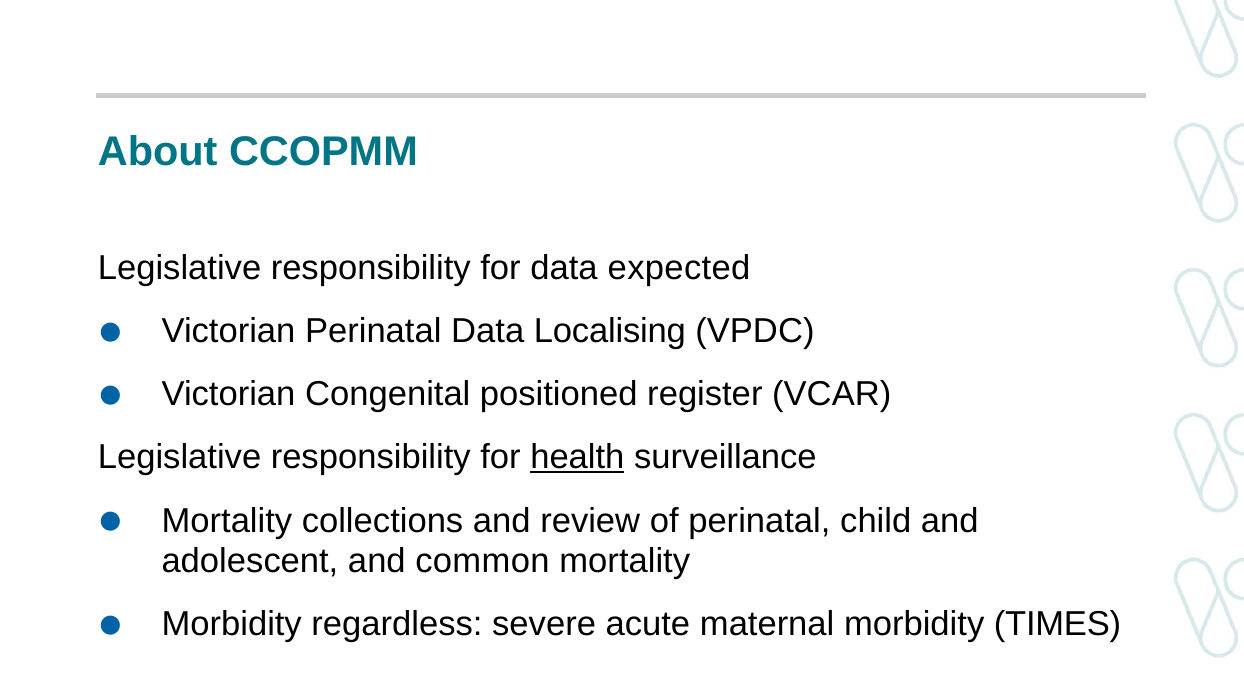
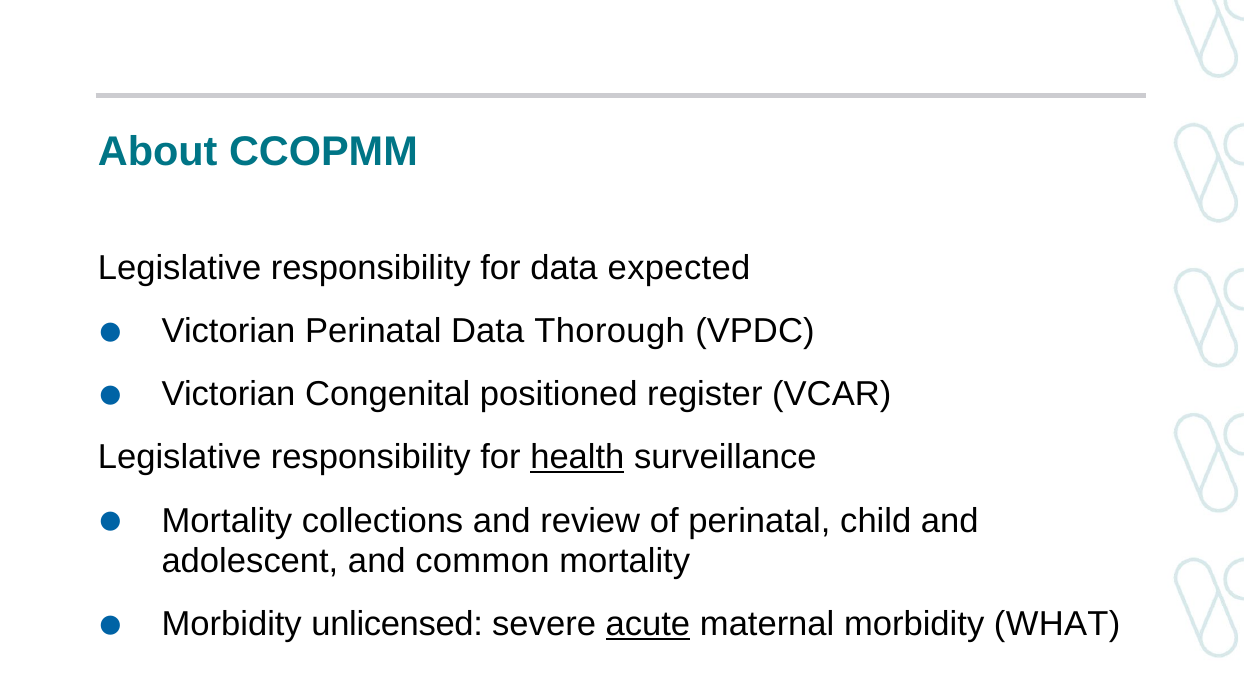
Localising: Localising -> Thorough (610, 332)
regardless: regardless -> unlicensed (397, 625)
acute underline: none -> present (648, 625)
TIMES: TIMES -> WHAT (1057, 625)
